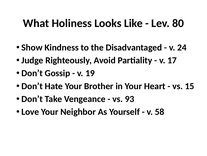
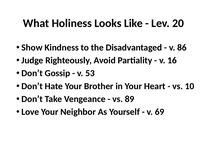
80: 80 -> 20 (178, 23)
24: 24 -> 86 (182, 47)
17: 17 -> 16 (172, 60)
19: 19 -> 53 (90, 73)
15: 15 -> 10 (190, 86)
93: 93 -> 89 (130, 99)
58: 58 -> 69 (160, 111)
